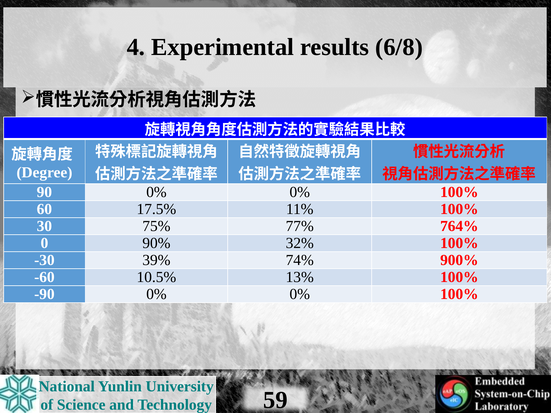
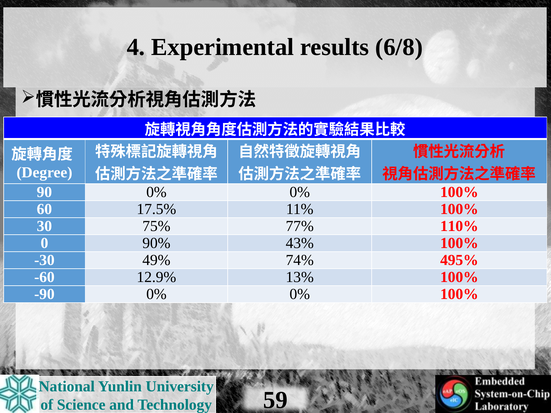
764%: 764% -> 110% (459, 226)
32%: 32% -> 43% (300, 243)
39%: 39% -> 49% (156, 260)
900%: 900% -> 495% (459, 260)
10.5%: 10.5% -> 12.9% (156, 277)
